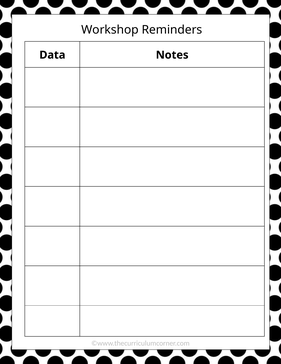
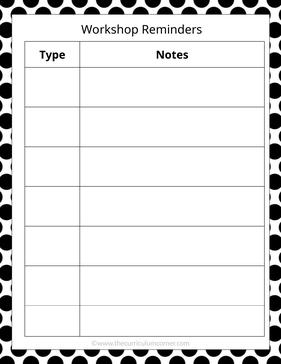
Data: Data -> Type (52, 55)
